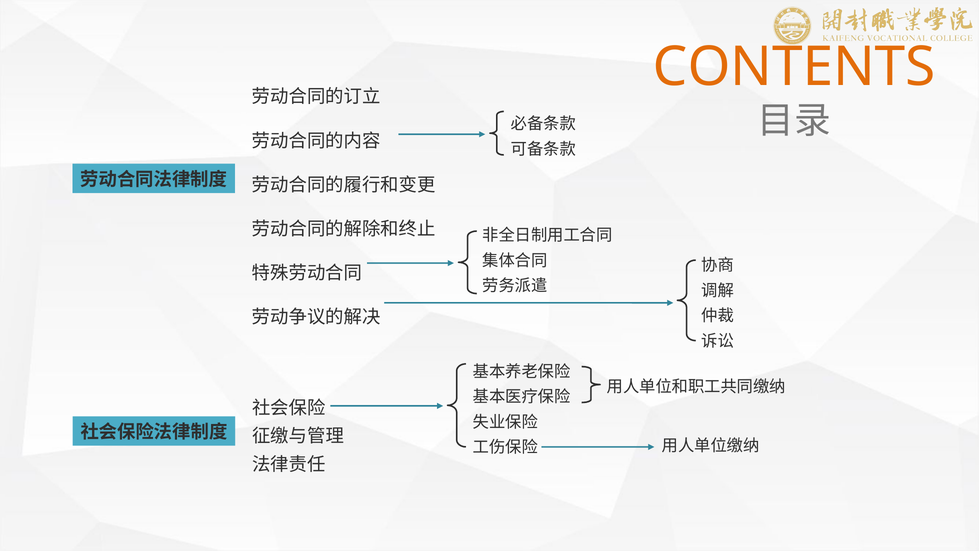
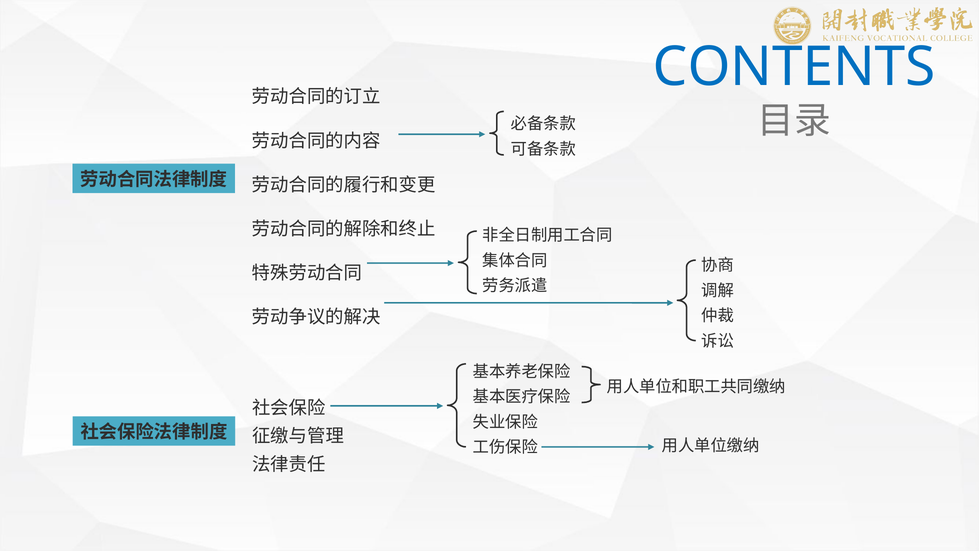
CONTENTS colour: orange -> blue (794, 67)
